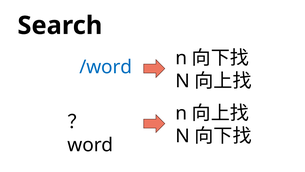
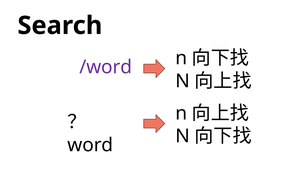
/word colour: blue -> purple (106, 67)
